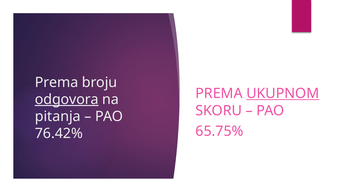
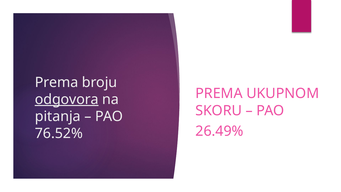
UKUPNOM underline: present -> none (283, 93)
65.75%: 65.75% -> 26.49% (219, 131)
76.42%: 76.42% -> 76.52% (59, 133)
